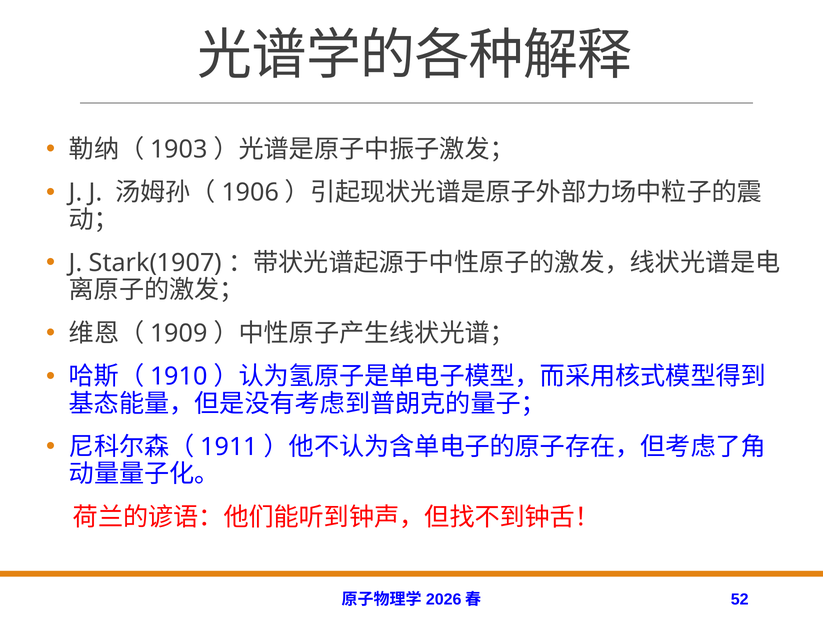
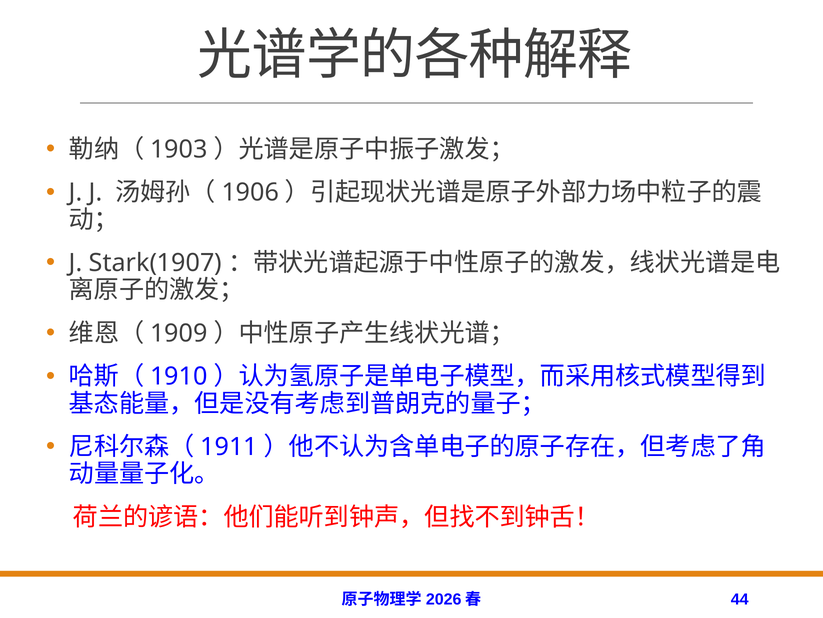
52: 52 -> 44 (740, 599)
